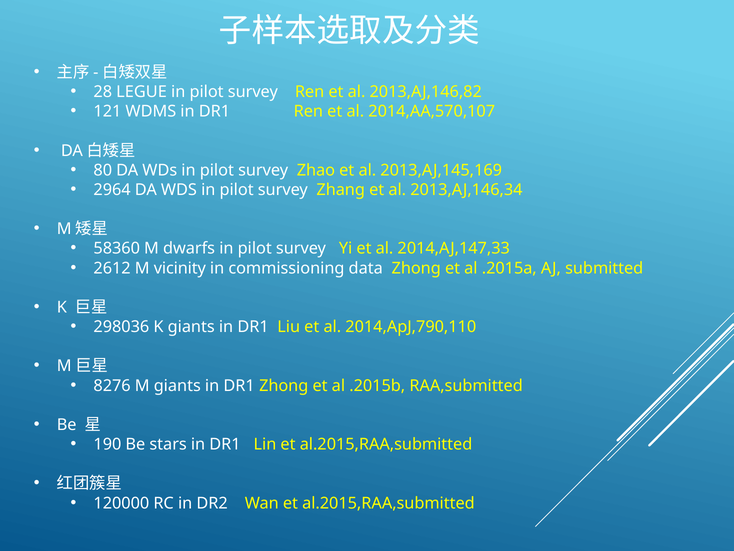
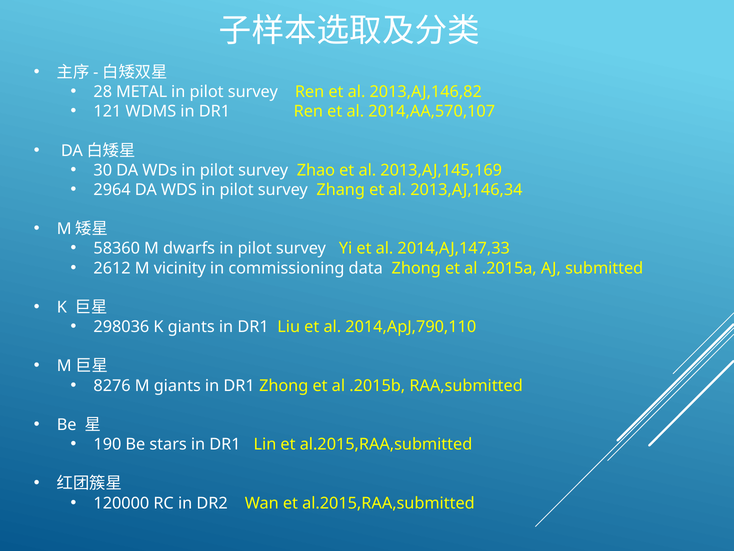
LEGUE: LEGUE -> METAL (142, 92)
80: 80 -> 30 (103, 170)
